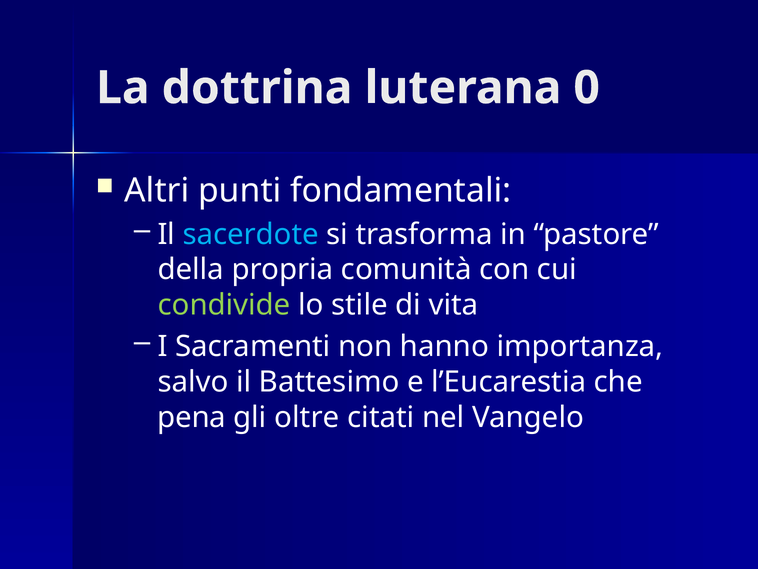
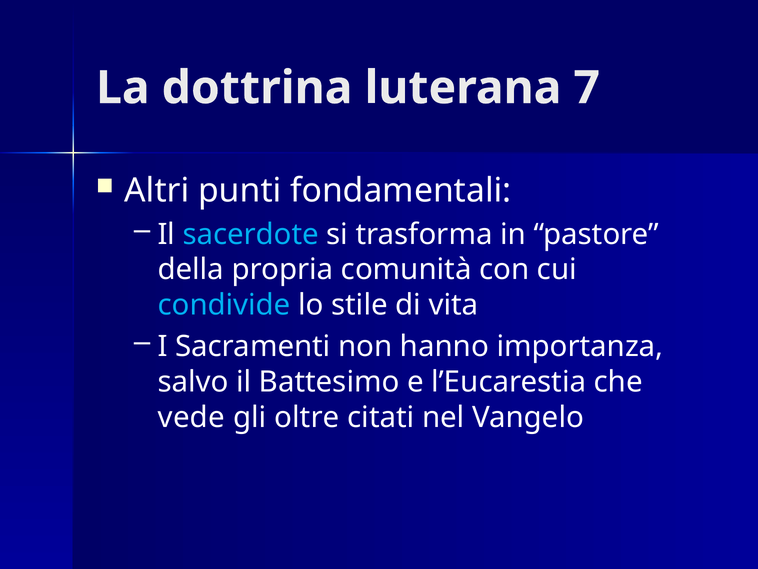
0: 0 -> 7 (587, 88)
condivide colour: light green -> light blue (224, 305)
pena: pena -> vede (191, 417)
